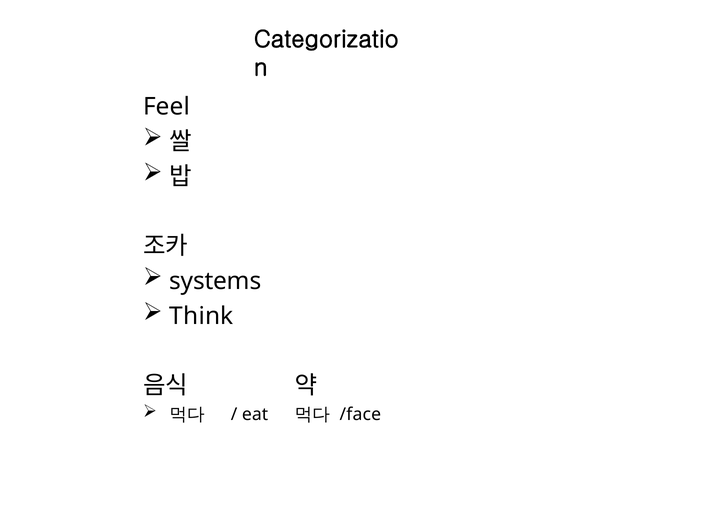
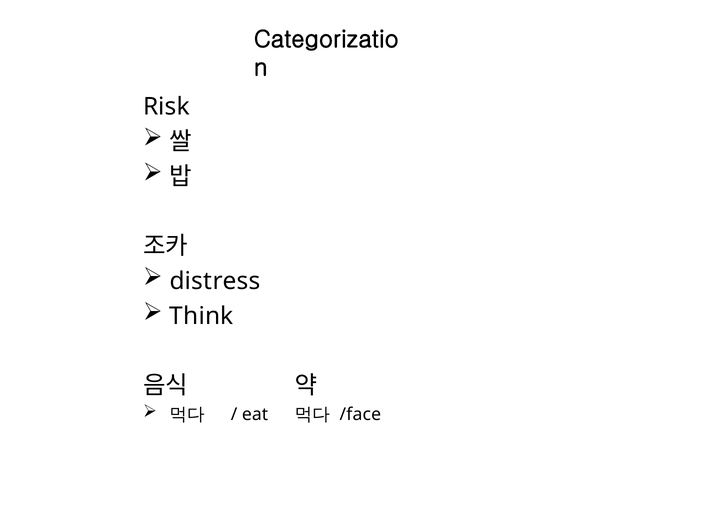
Feel: Feel -> Risk (166, 107)
systems: systems -> distress (215, 281)
